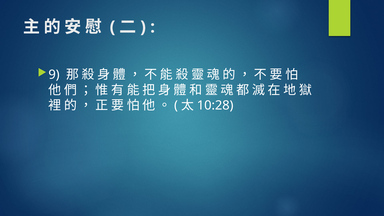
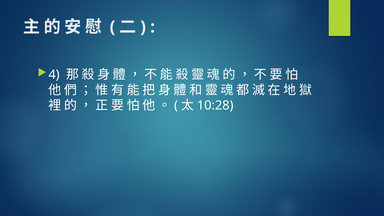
9: 9 -> 4 (54, 75)
